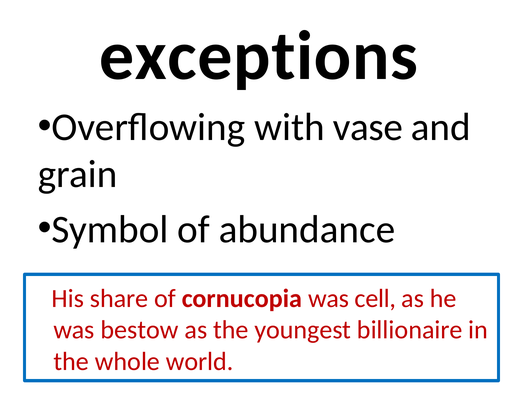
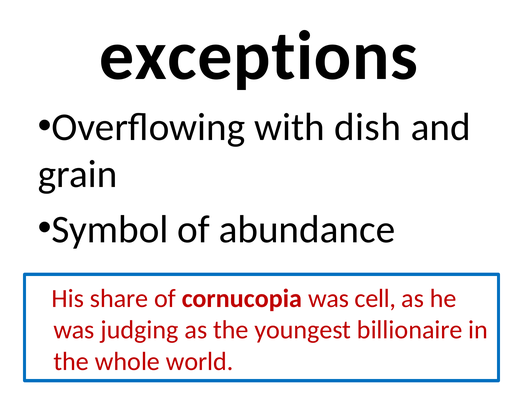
vase: vase -> dish (368, 127)
bestow: bestow -> judging (139, 329)
